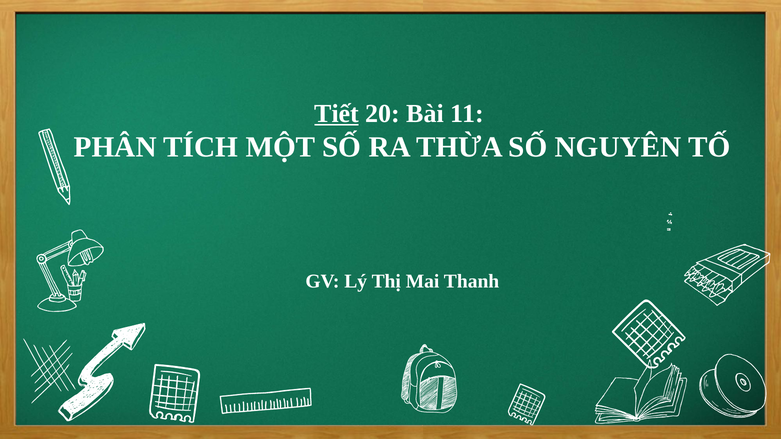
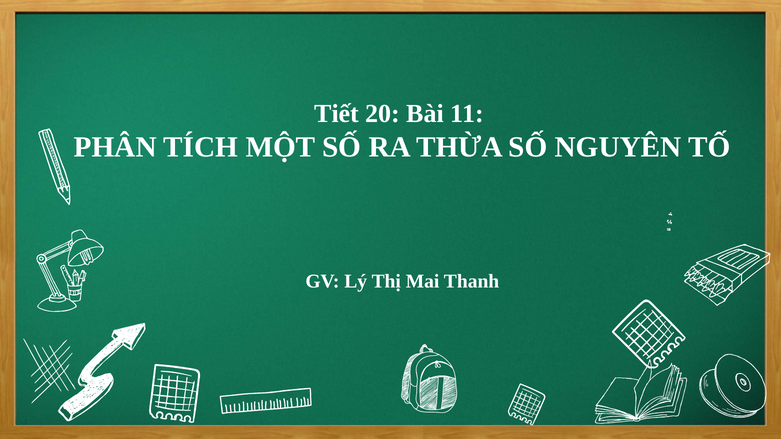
Tiết underline: present -> none (337, 114)
